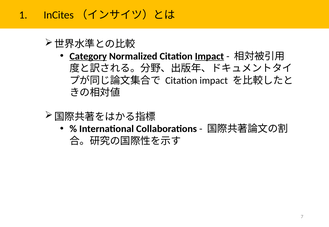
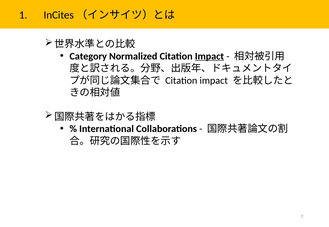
Category underline: present -> none (88, 56)
